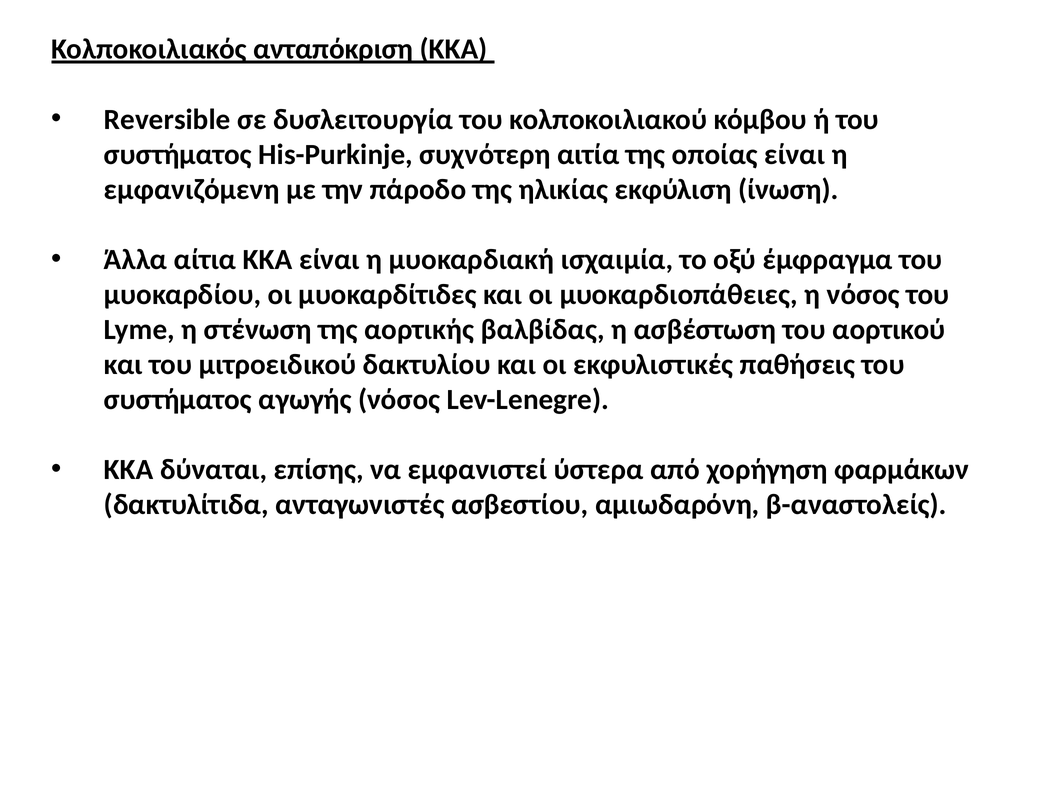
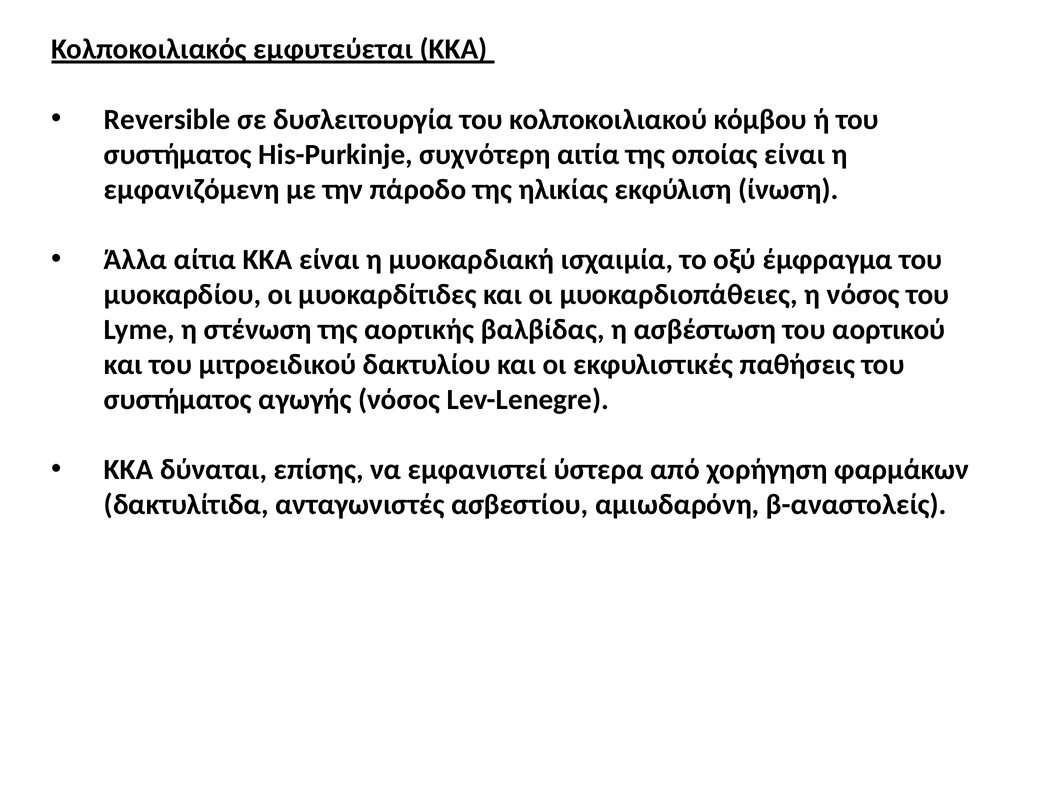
ανταπόκριση: ανταπόκριση -> εμφυτεύεται (333, 49)
